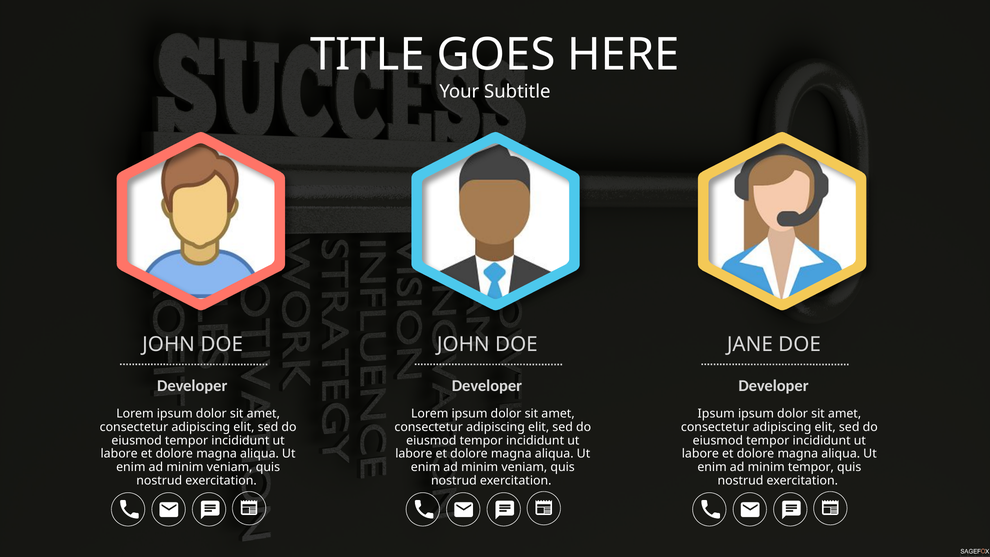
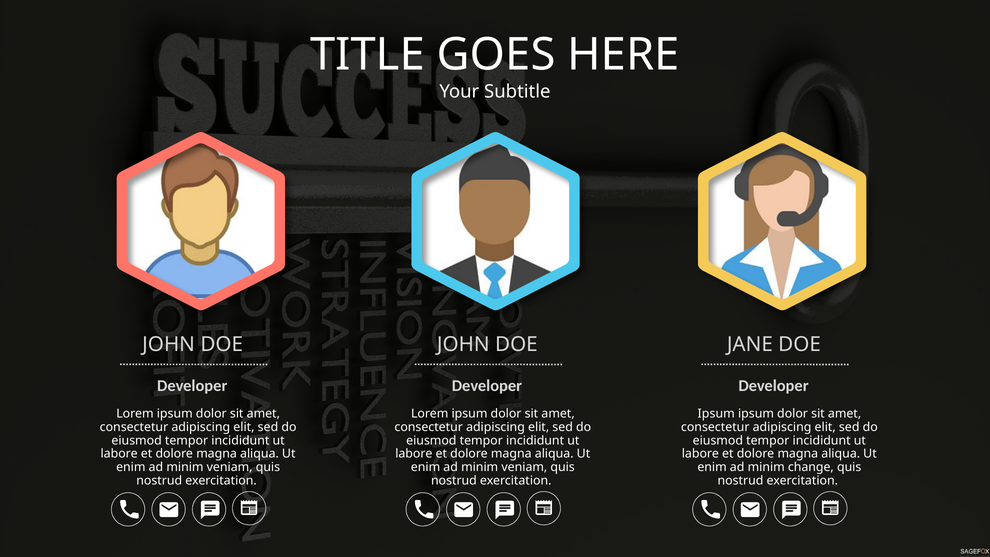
minim tempor: tempor -> change (811, 467)
